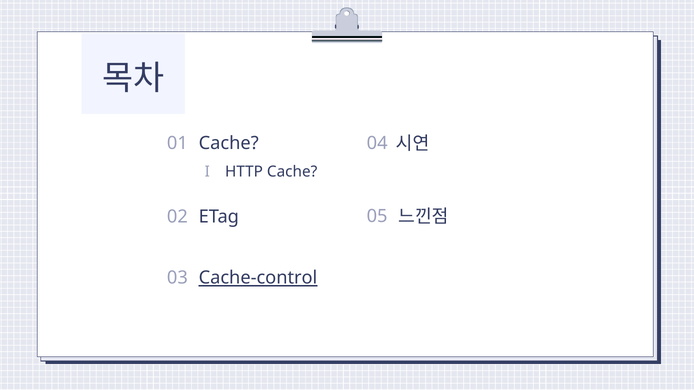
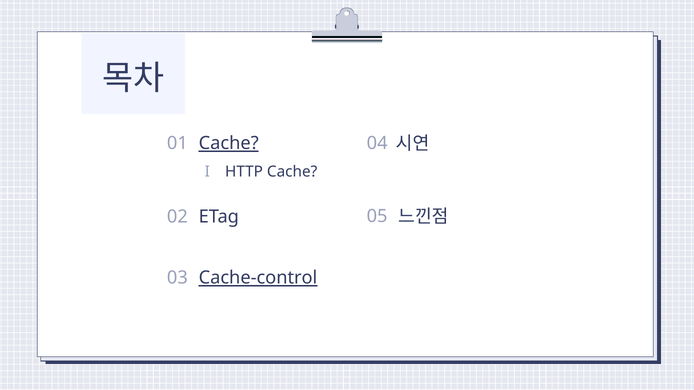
Cache underline: none -> present (229, 144)
